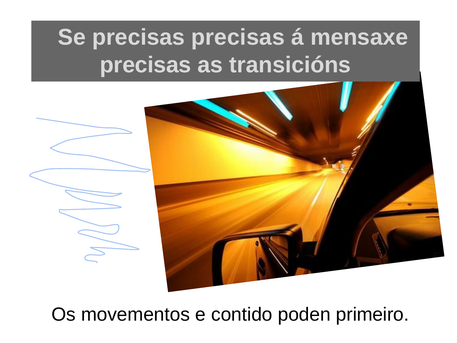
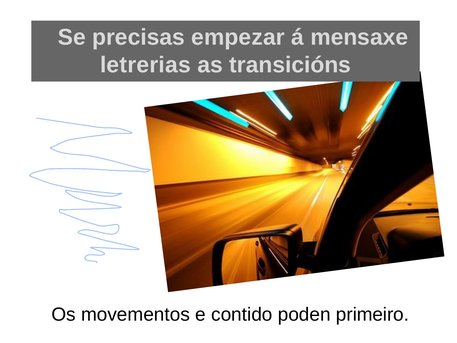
precisas precisas: precisas -> empezar (238, 37)
precisas: precisas -> letrerias (145, 65)
